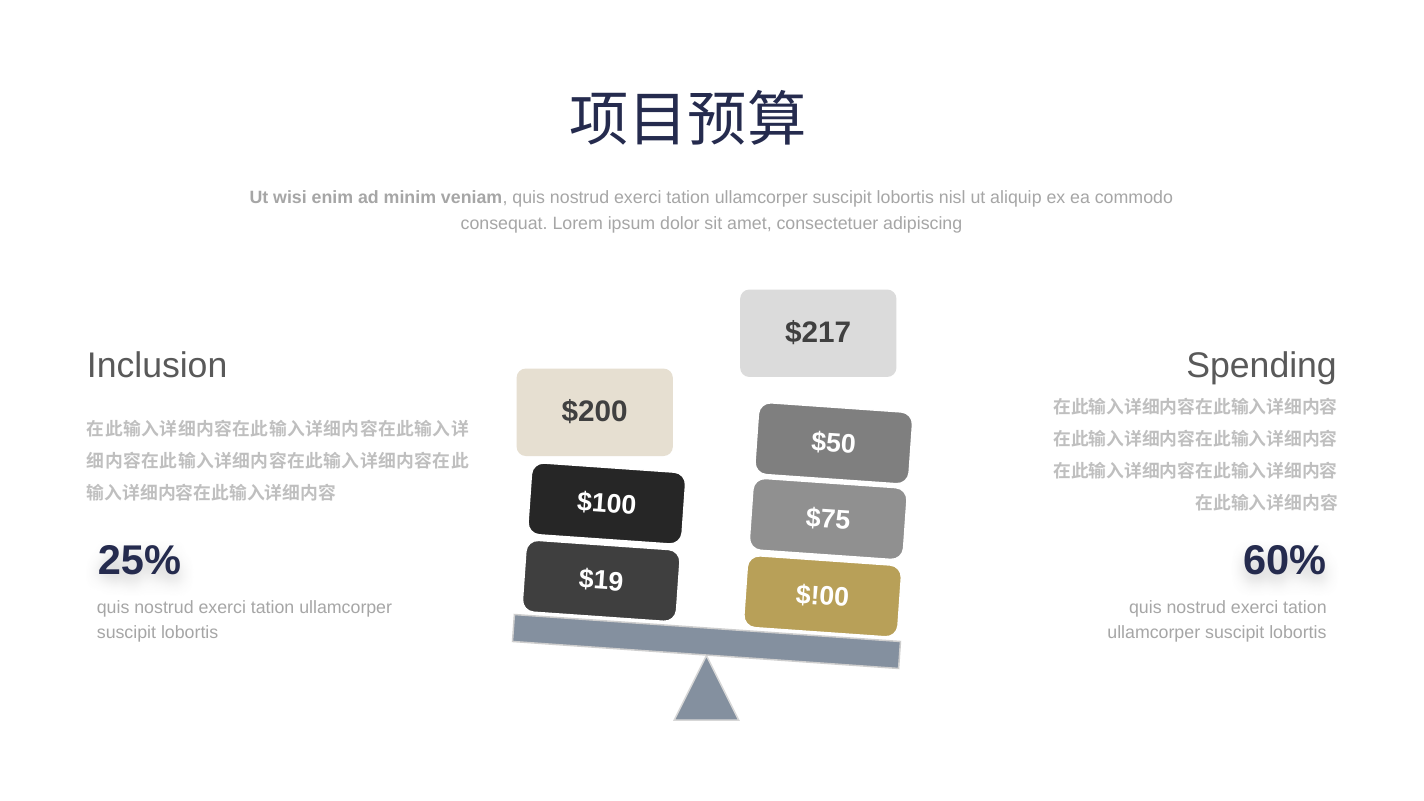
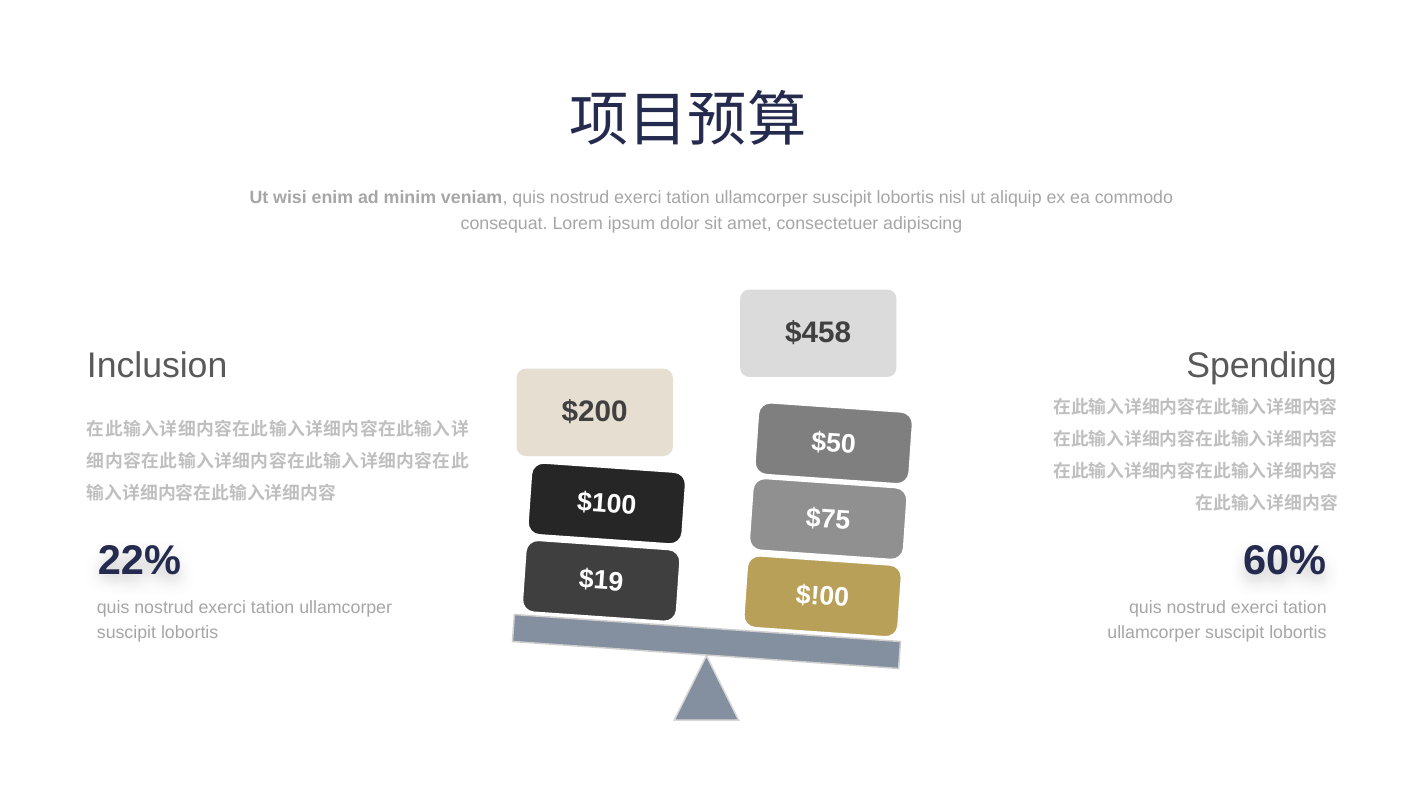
$217: $217 -> $458 (818, 333)
25%: 25% -> 22% (139, 561)
